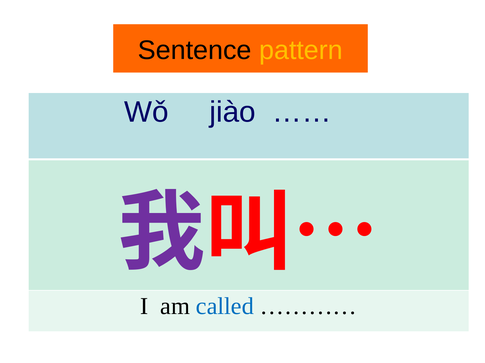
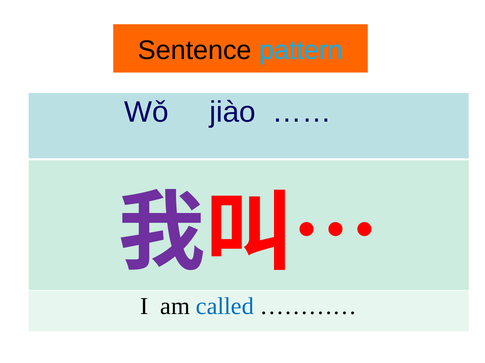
pattern colour: yellow -> light blue (301, 50)
